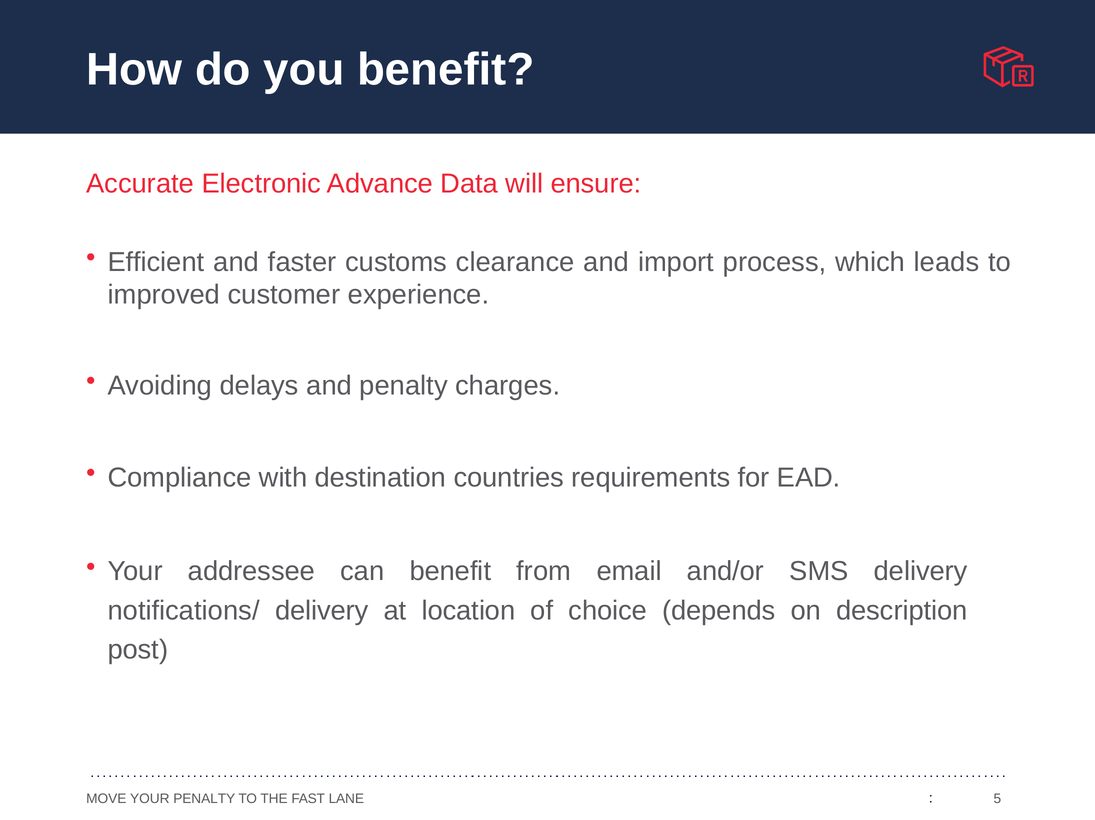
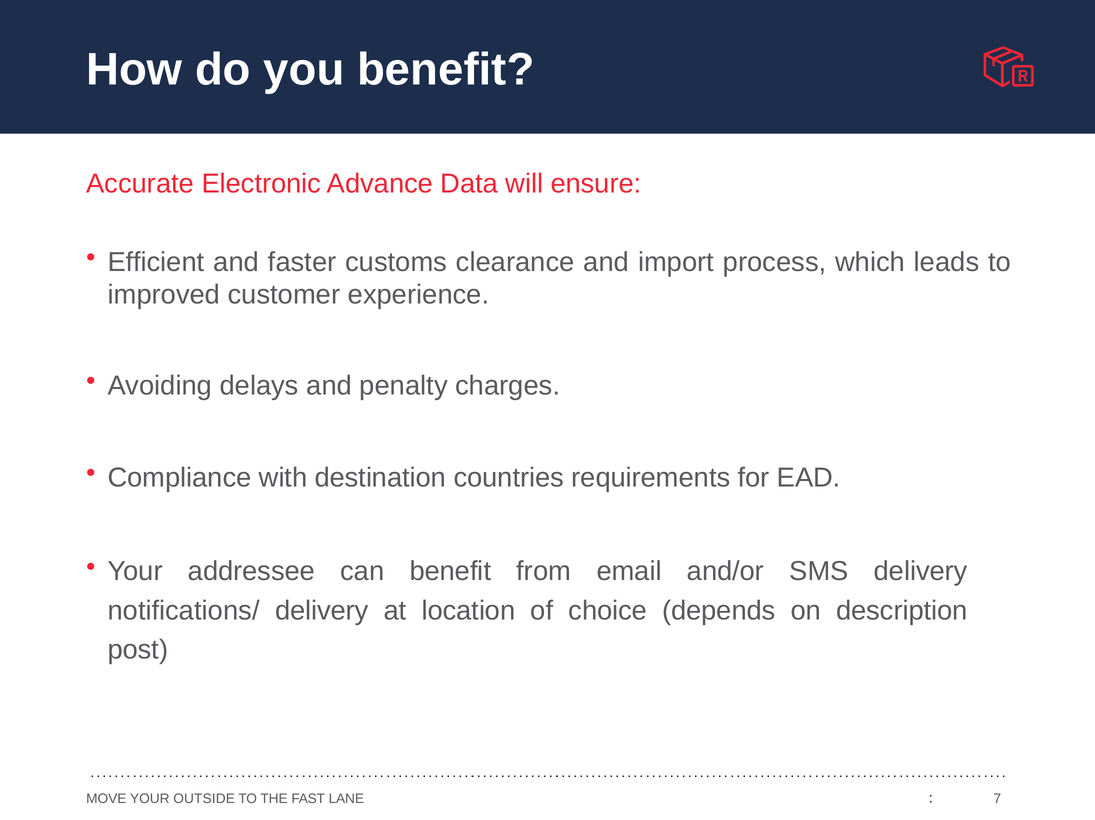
YOUR PENALTY: PENALTY -> OUTSIDE (204, 798)
5: 5 -> 7 (997, 798)
